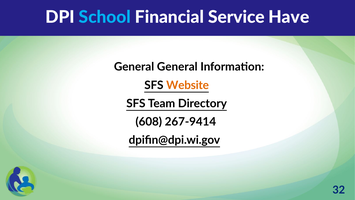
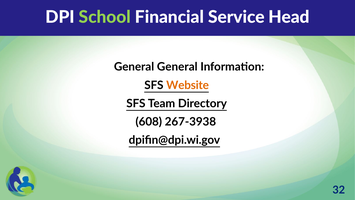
School colour: light blue -> light green (105, 17)
Have: Have -> Head (289, 17)
267-9414: 267-9414 -> 267-3938 (190, 122)
